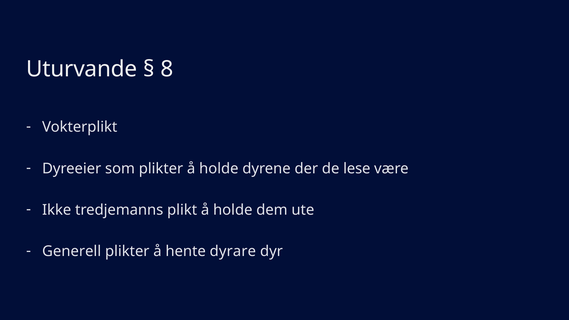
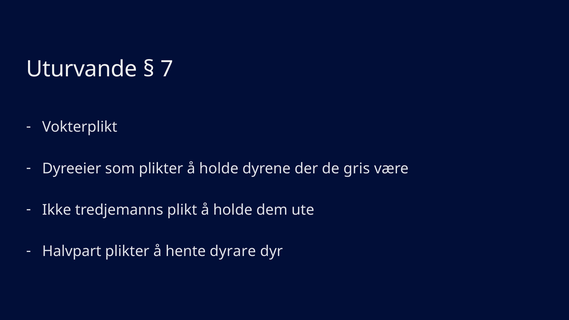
8: 8 -> 7 (167, 69)
lese: lese -> gris (357, 168)
Generell: Generell -> Halvpart (72, 251)
